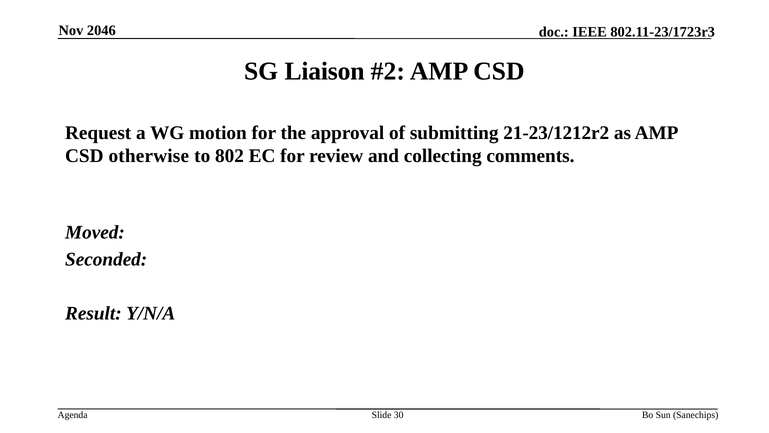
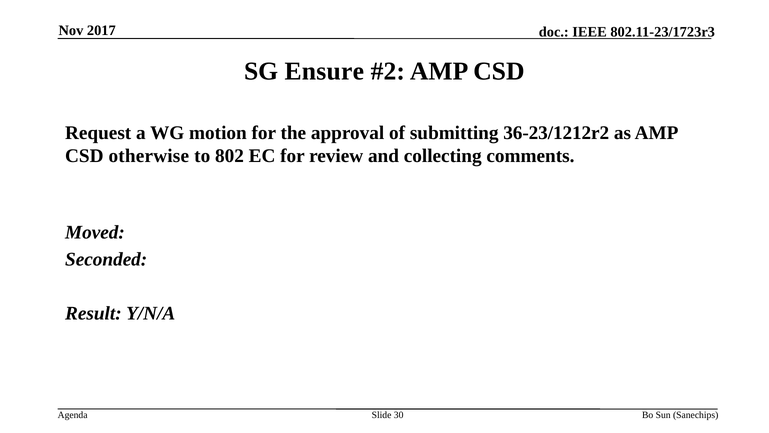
2046: 2046 -> 2017 (101, 31)
Liaison: Liaison -> Ensure (324, 71)
21-23/1212r2: 21-23/1212r2 -> 36-23/1212r2 (556, 133)
